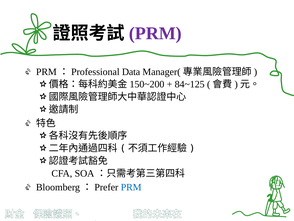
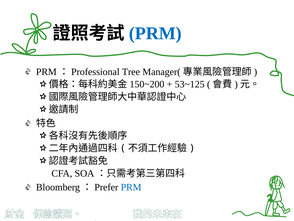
PRM colour: purple -> blue (155, 33)
Data: Data -> Tree (131, 72)
84~125: 84~125 -> 53~125 (190, 84)
